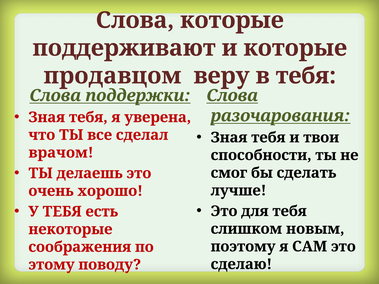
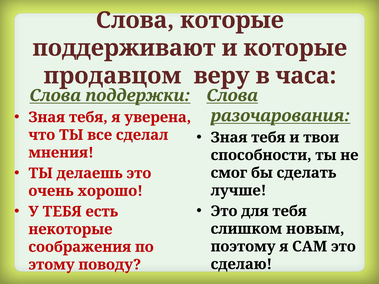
в тебя: тебя -> часа (306, 76)
врачом: врачом -> мнения (61, 153)
